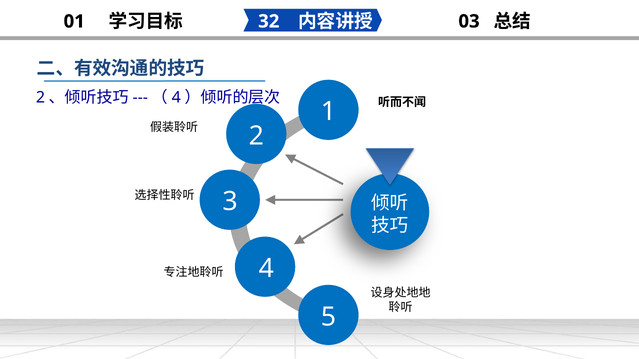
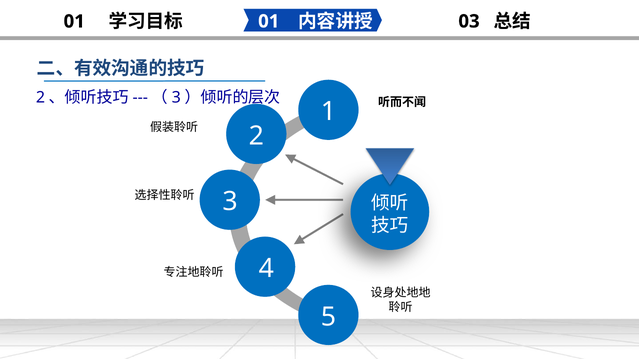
32: 32 -> 01 (269, 21)
4: 4 -> 3 (176, 98)
